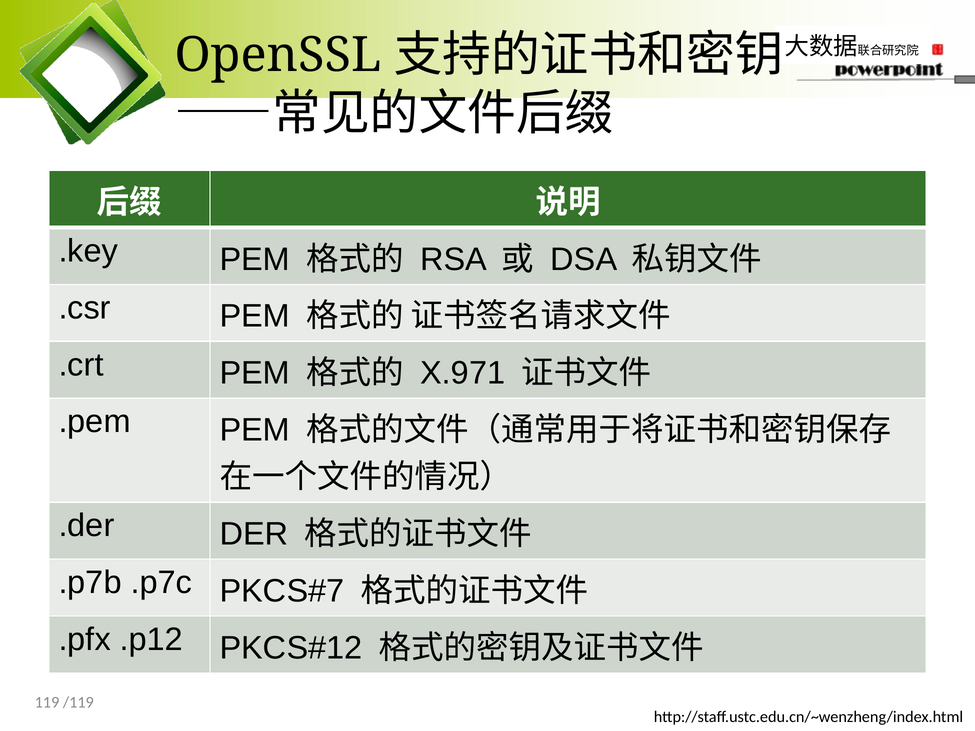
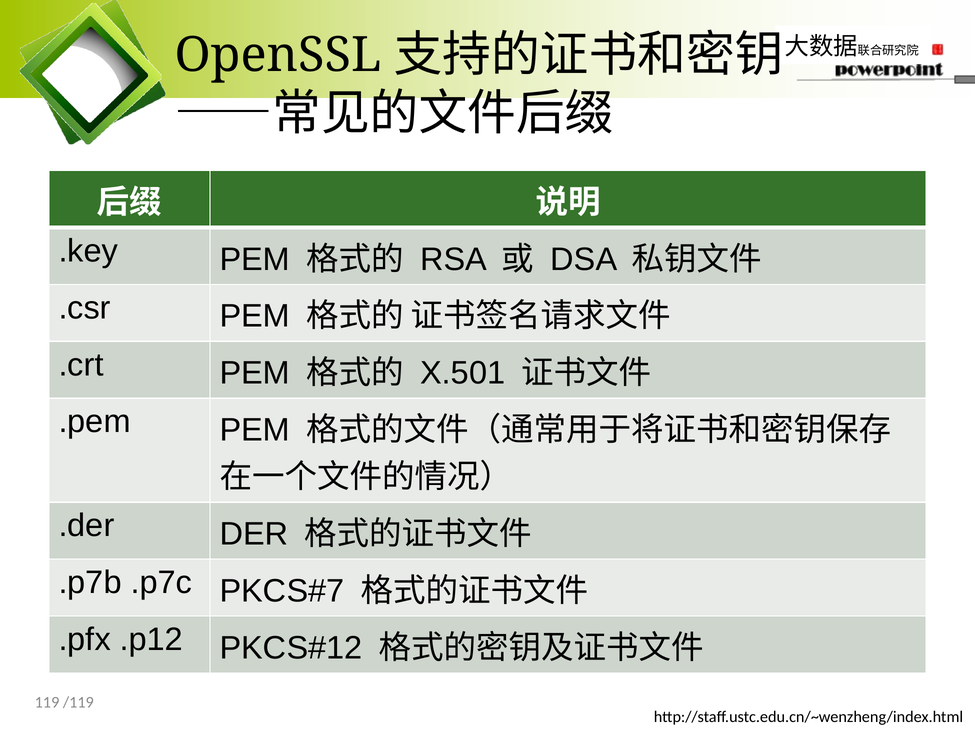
X.971: X.971 -> X.501 (463, 373)
